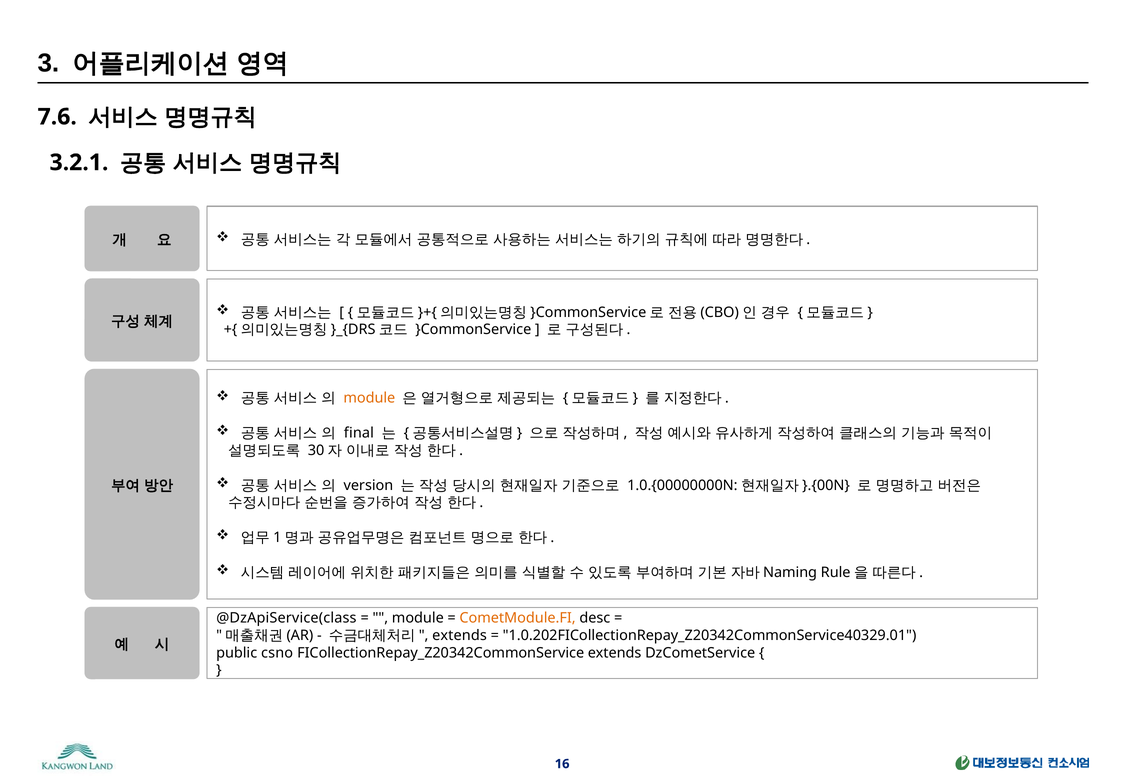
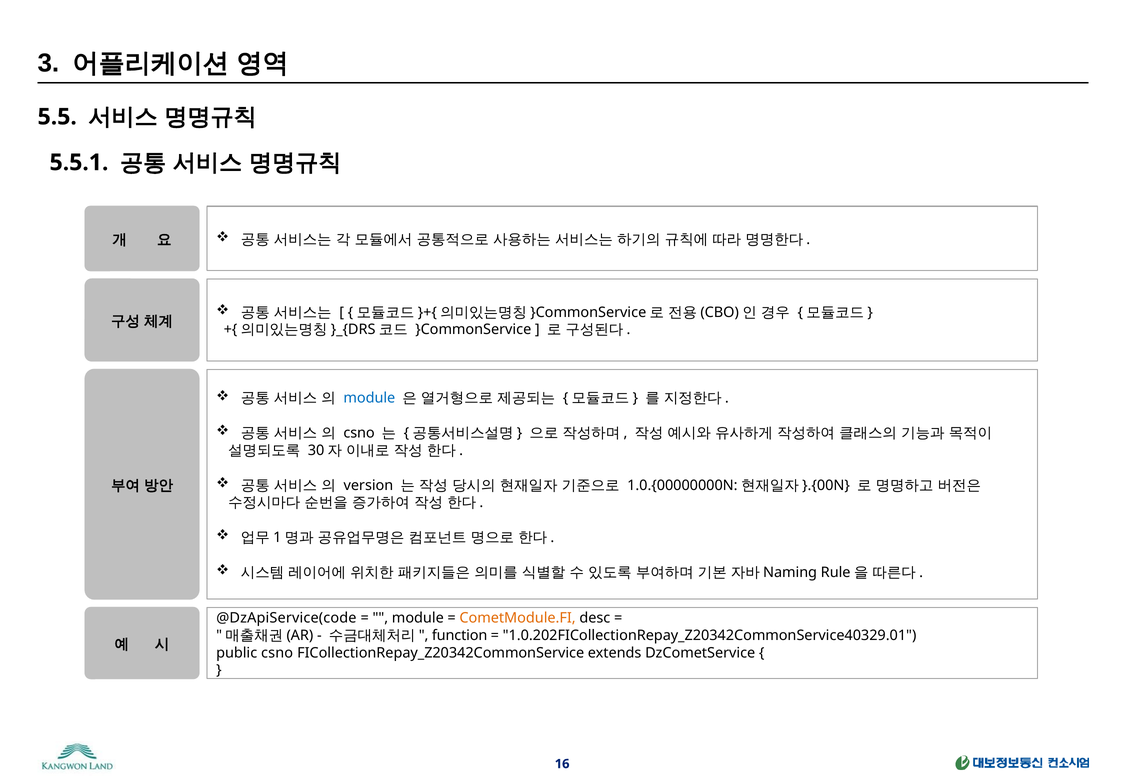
7.6: 7.6 -> 5.5 (57, 117)
3.2.1: 3.2.1 -> 5.5.1 (79, 162)
module colour: orange -> blue (369, 398)
final: final -> csno (359, 433)
@DzApiService(class: @DzApiService(class -> @DzApiService(code (286, 618)
extends: extends -> function (460, 635)
